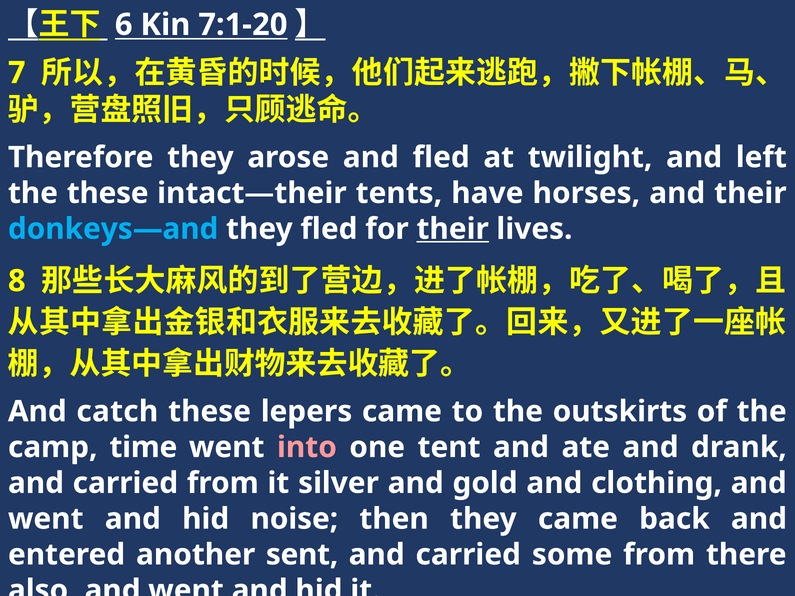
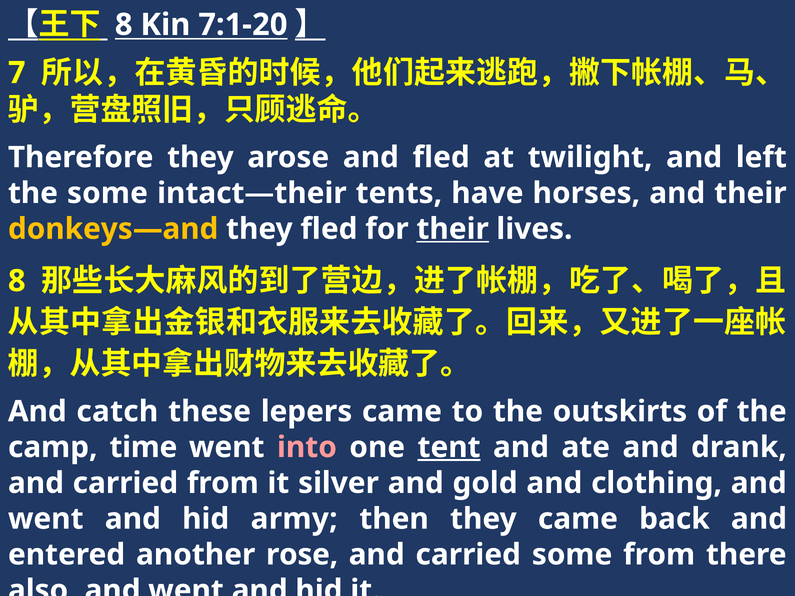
6: 6 -> 8 (124, 25)
the these: these -> some (107, 193)
donkeys—and colour: light blue -> yellow (113, 229)
tent underline: none -> present (449, 447)
noise: noise -> army (294, 519)
sent: sent -> rose (302, 555)
